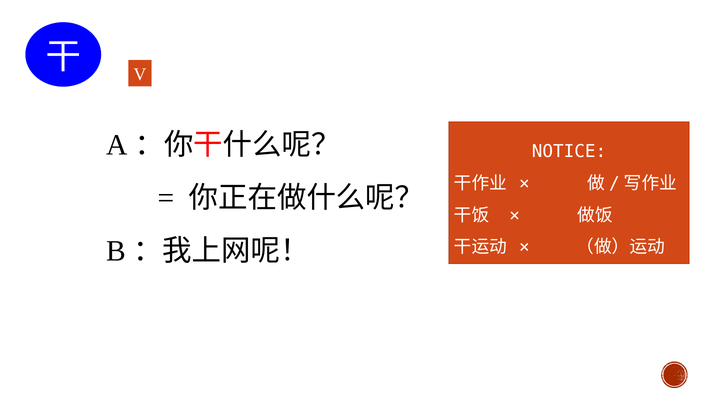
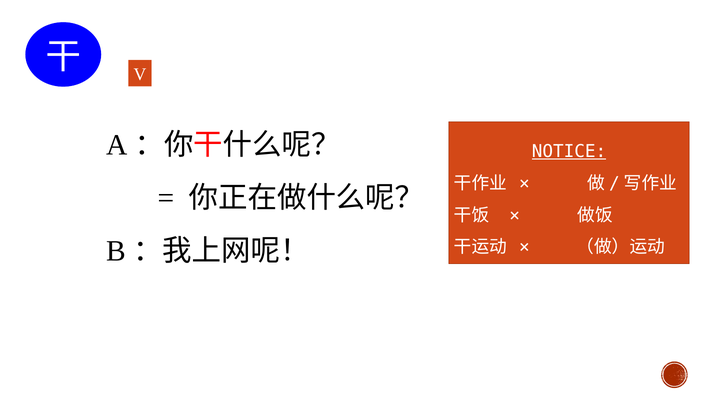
NOTICE underline: none -> present (569, 151)
